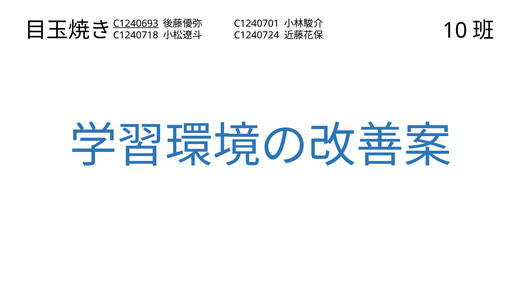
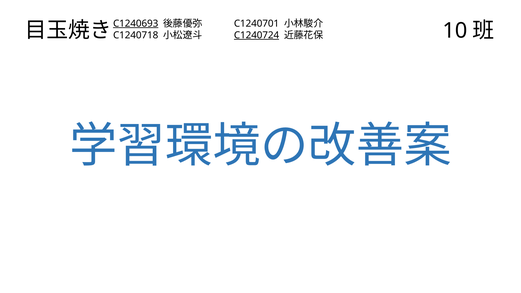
C1240724 underline: none -> present (257, 35)
